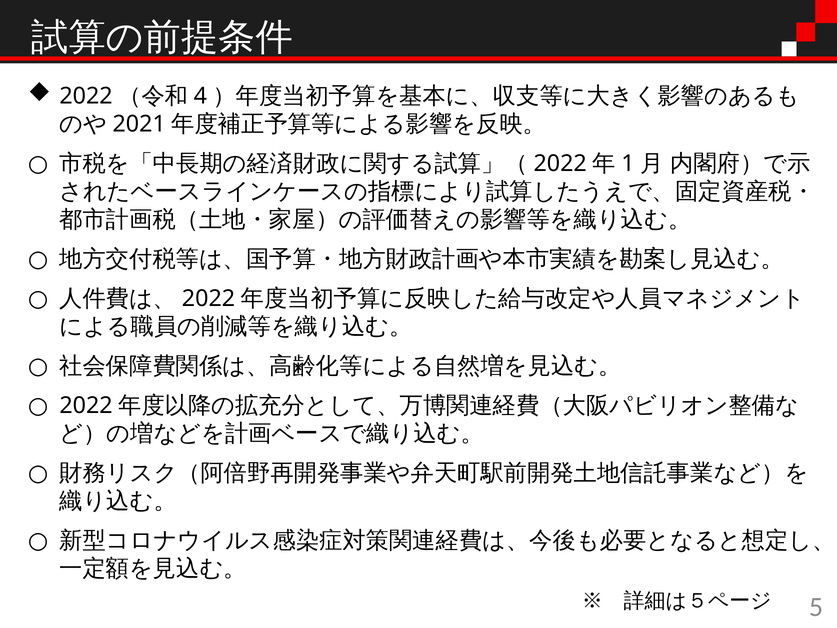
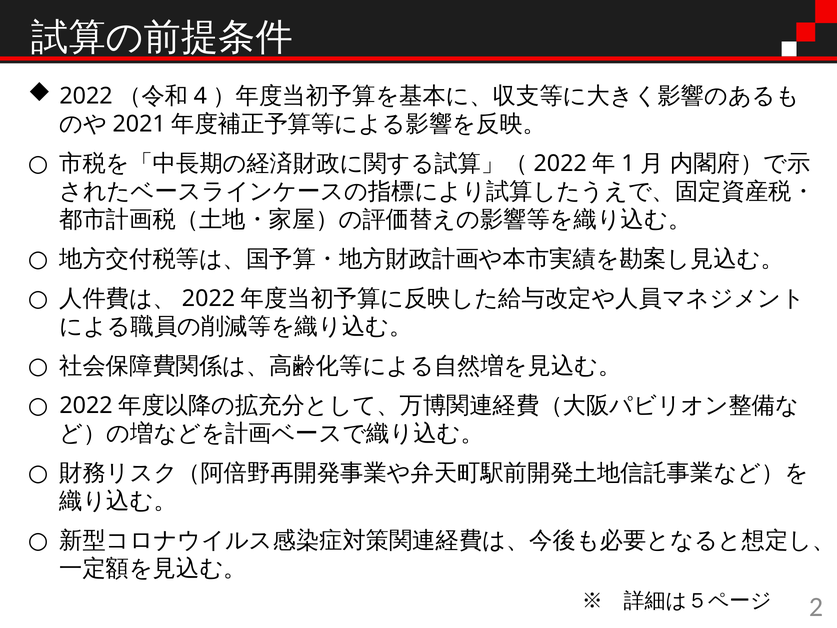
5: 5 -> 2 (816, 607)
